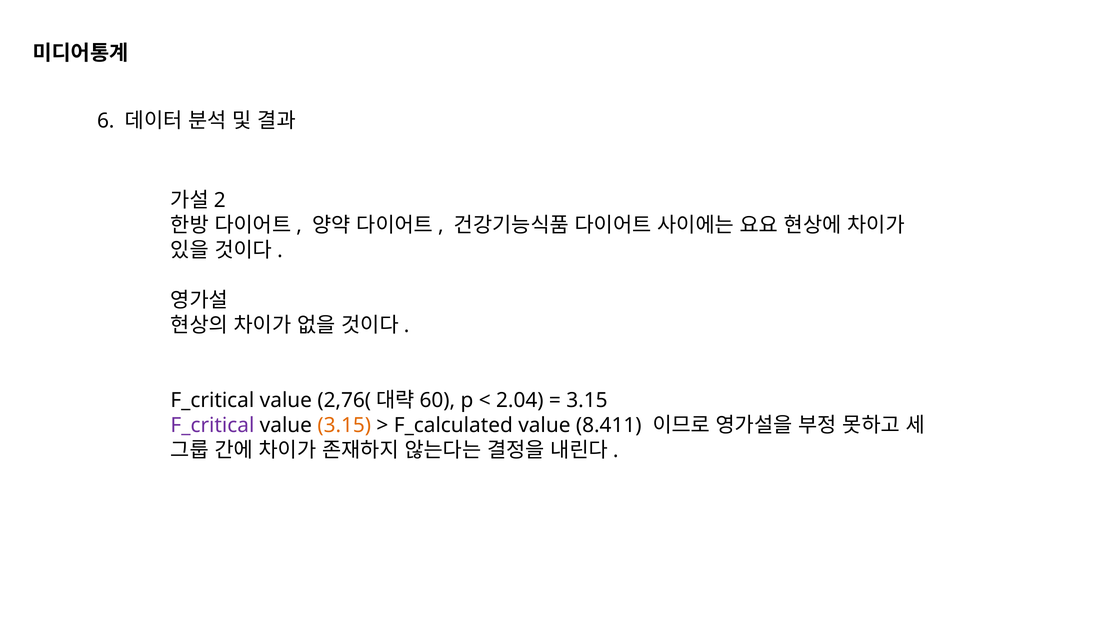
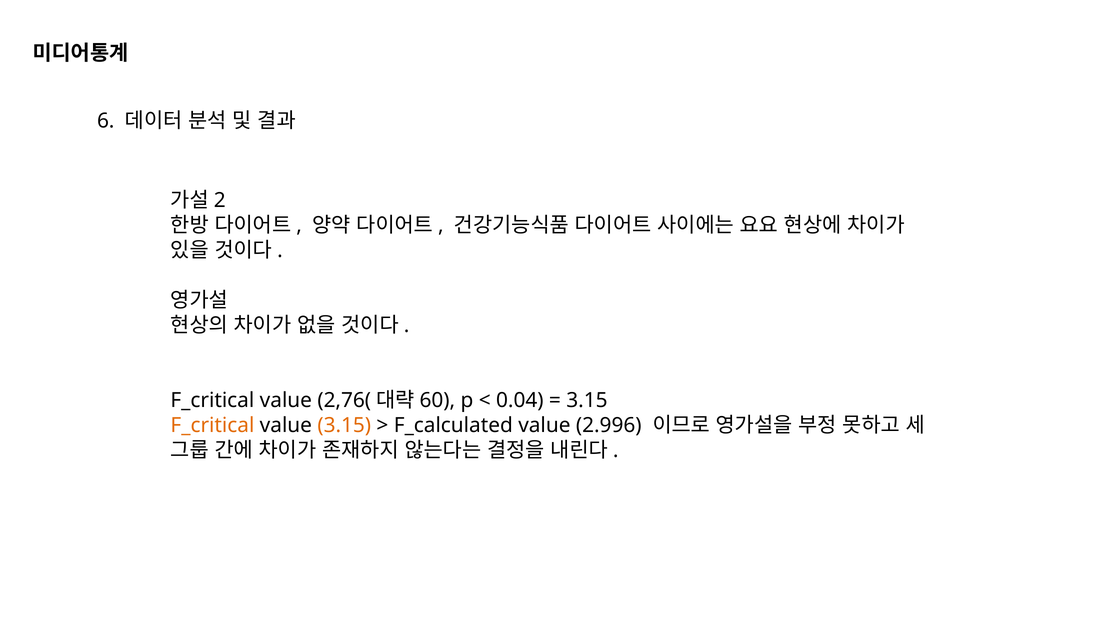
2.04: 2.04 -> 0.04 (520, 400)
F_critical colour: purple -> orange (212, 425)
8.411: 8.411 -> 2.996 (609, 425)
